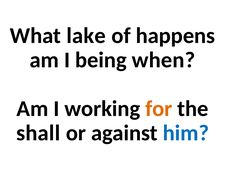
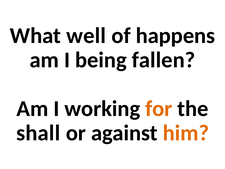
lake: lake -> well (86, 36)
when: when -> fallen (164, 60)
him colour: blue -> orange (186, 133)
